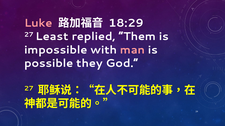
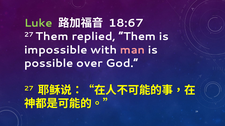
Luke colour: pink -> light green (38, 23)
18:29: 18:29 -> 18:67 (126, 23)
27 Least: Least -> Them (52, 37)
they: they -> over (89, 64)
